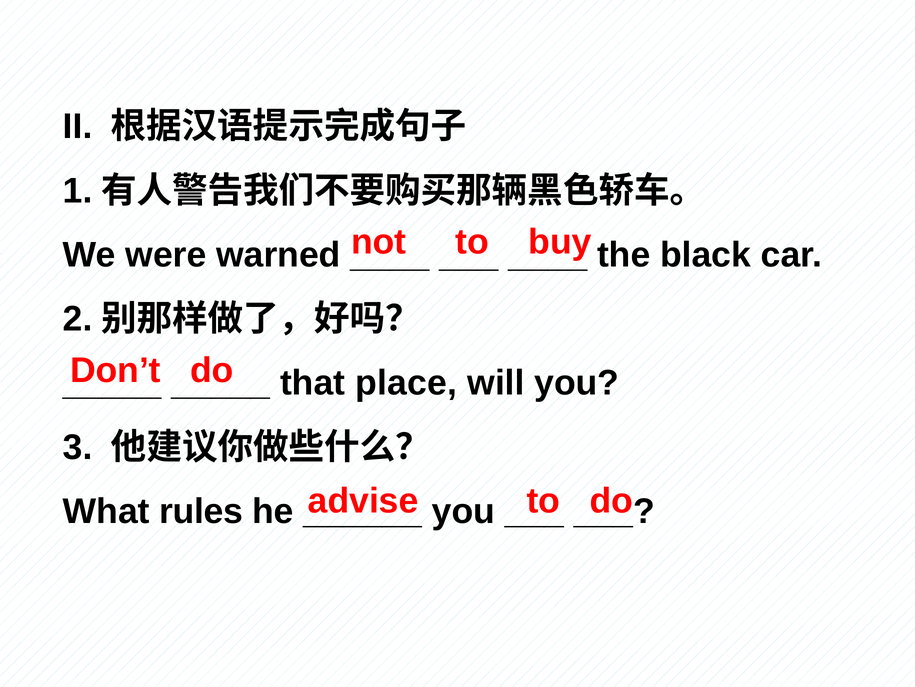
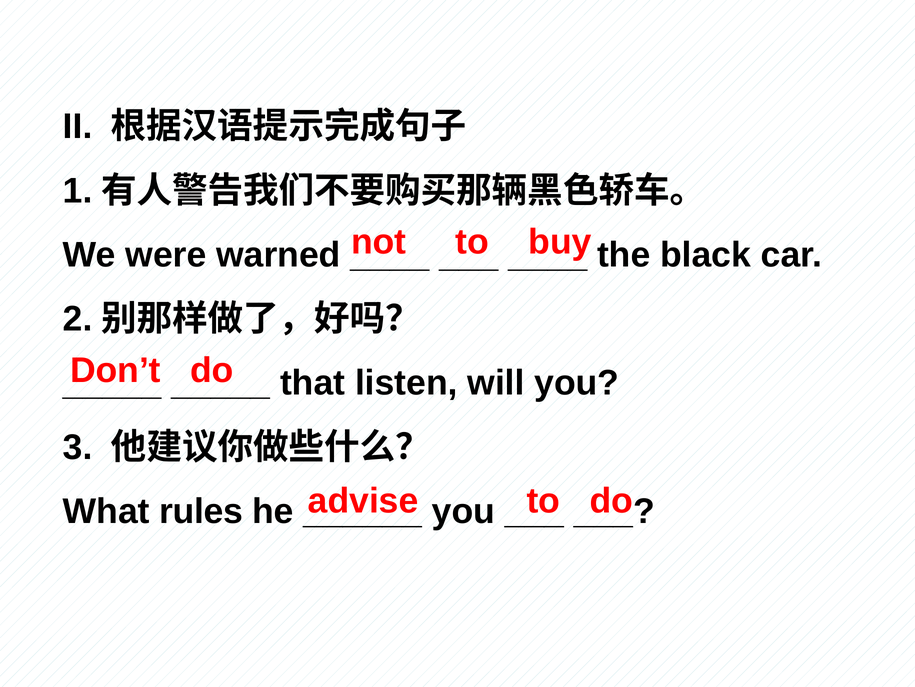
place: place -> listen (406, 383)
